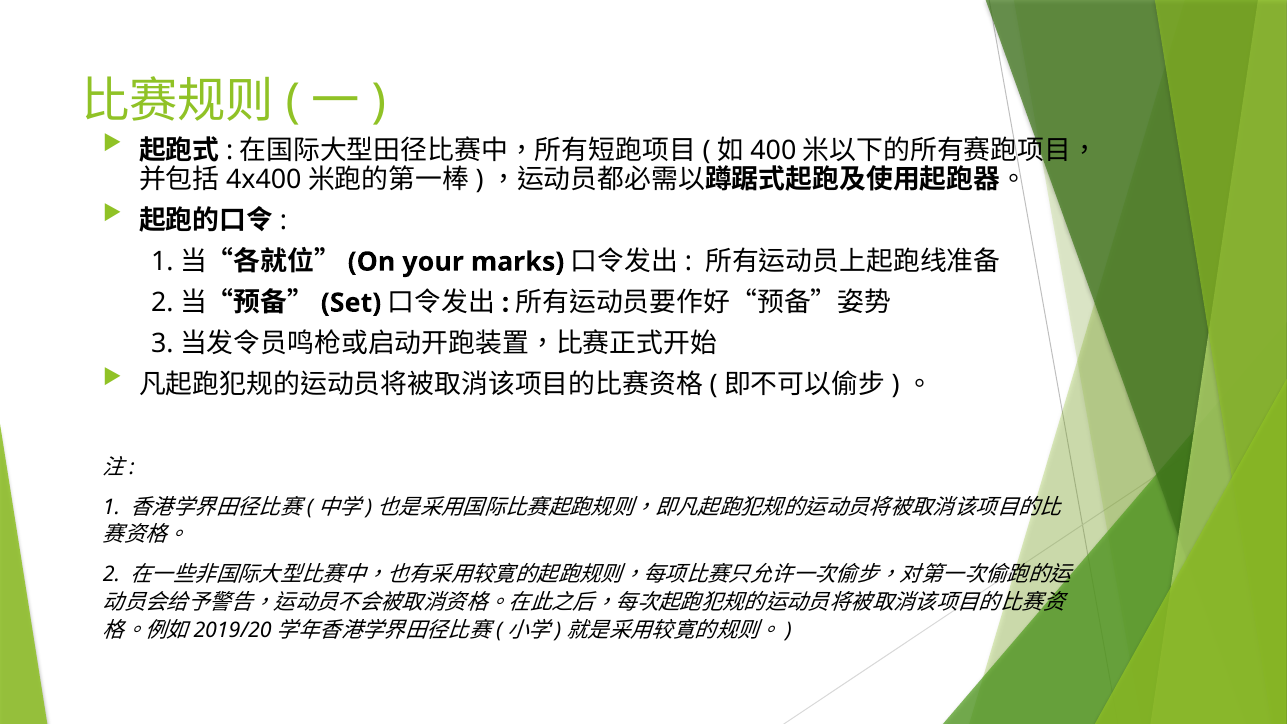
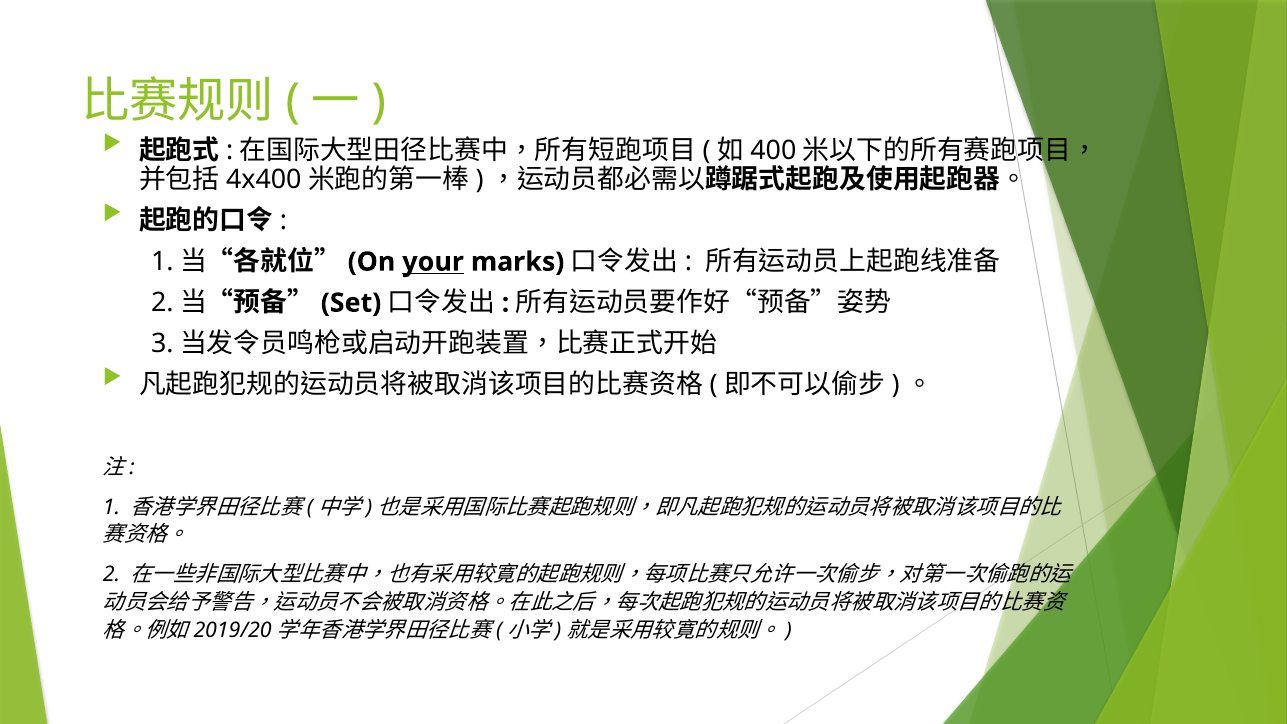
your underline: none -> present (433, 262)
